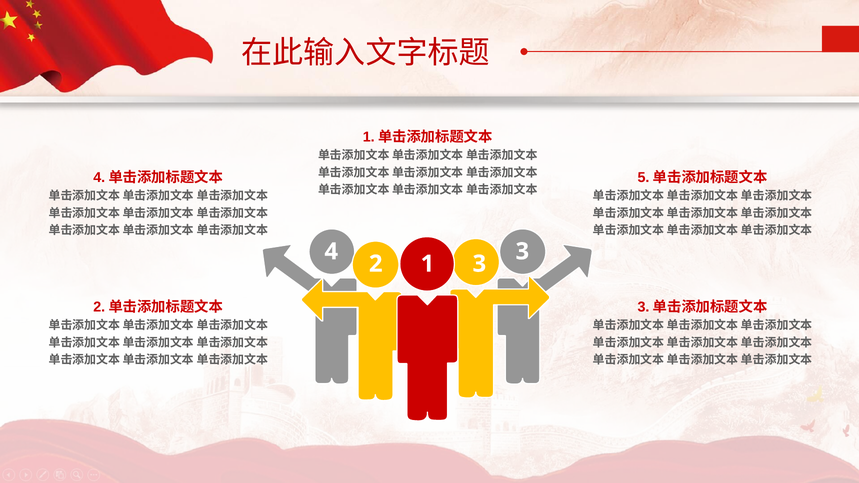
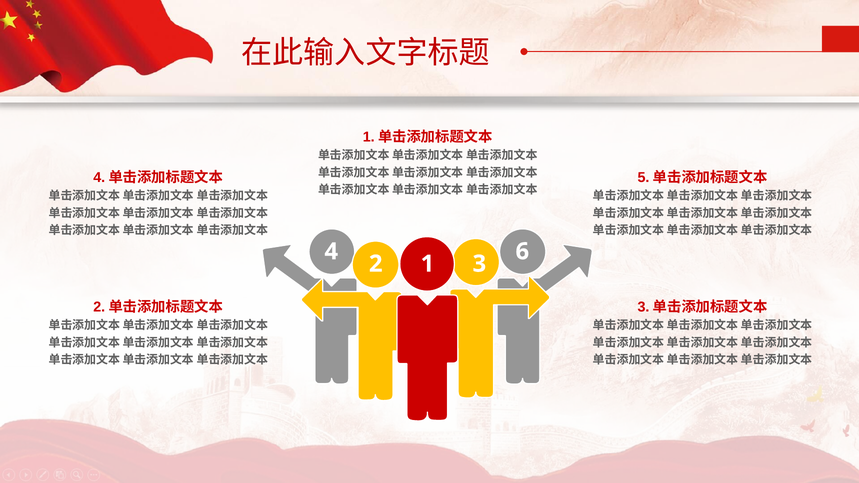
4 3: 3 -> 6 (522, 252)
